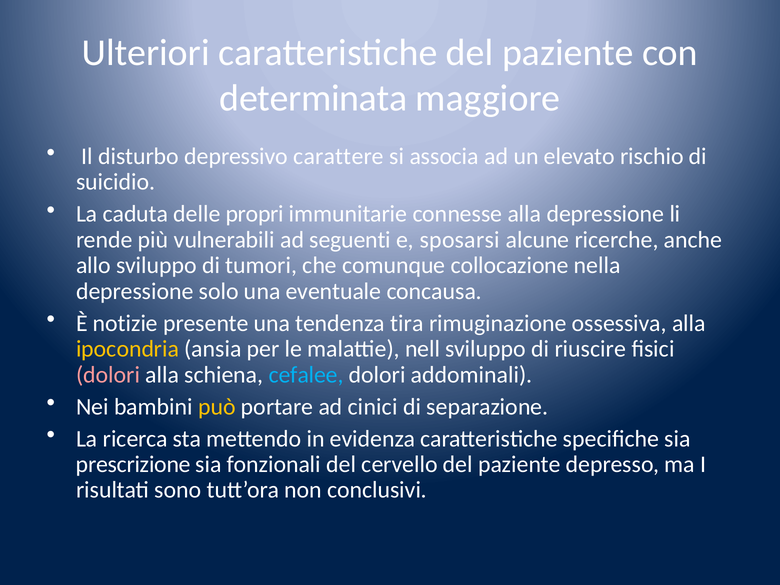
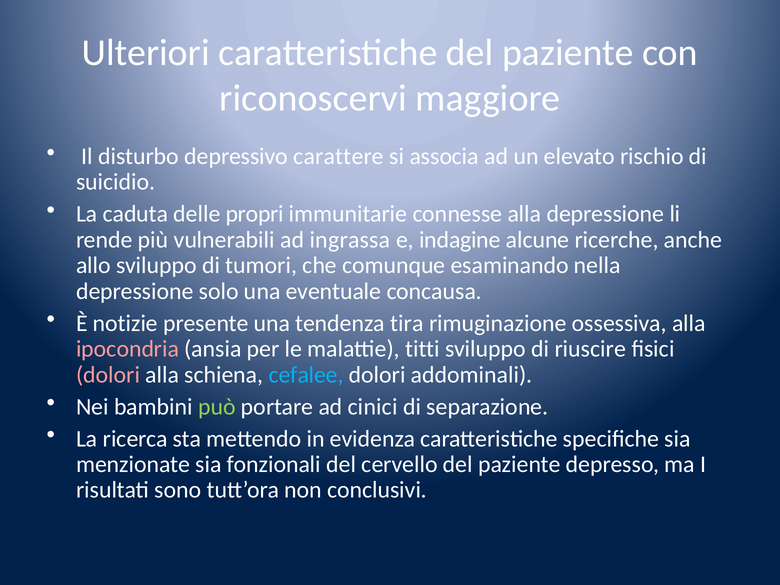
determinata: determinata -> riconoscervi (313, 98)
seguenti: seguenti -> ingrassa (350, 240)
sposarsi: sposarsi -> indagine (460, 240)
collocazione: collocazione -> esaminando (510, 266)
ipocondria colour: yellow -> pink (128, 349)
nell: nell -> titti (422, 349)
può colour: yellow -> light green (217, 407)
prescrizione: prescrizione -> menzionate (133, 464)
